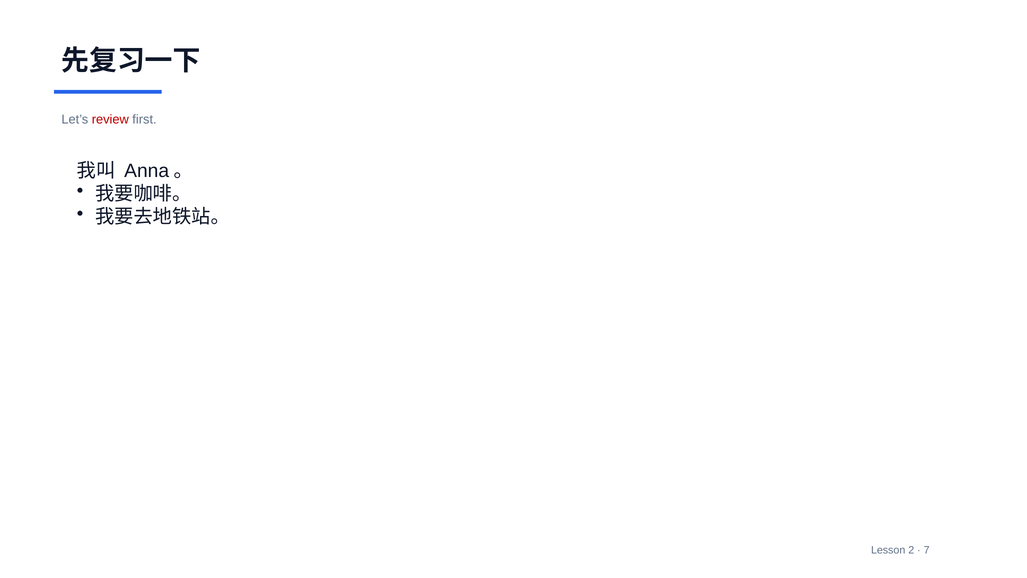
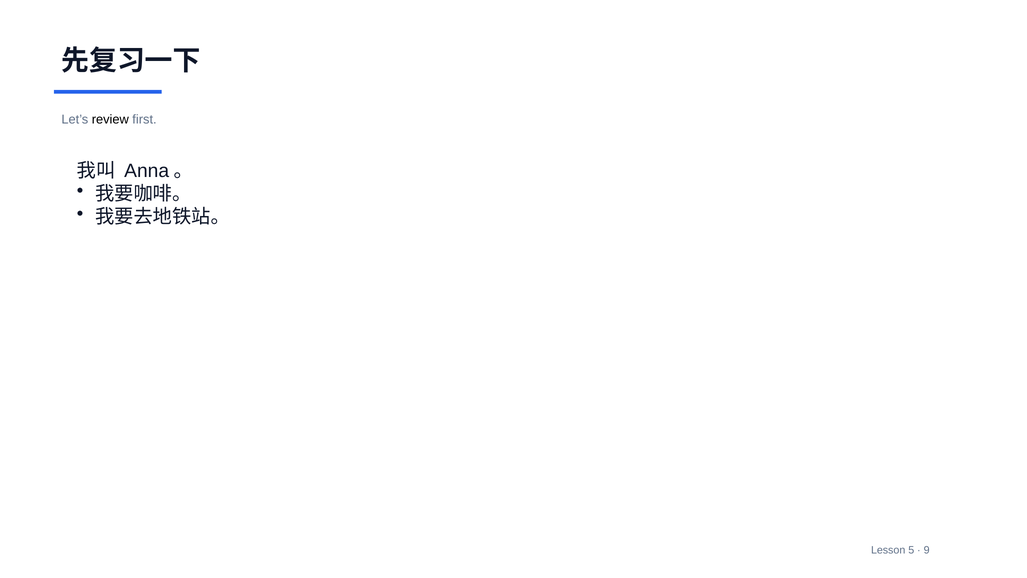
review colour: red -> black (110, 119)
2: 2 -> 5 (911, 550)
7: 7 -> 9 (927, 550)
